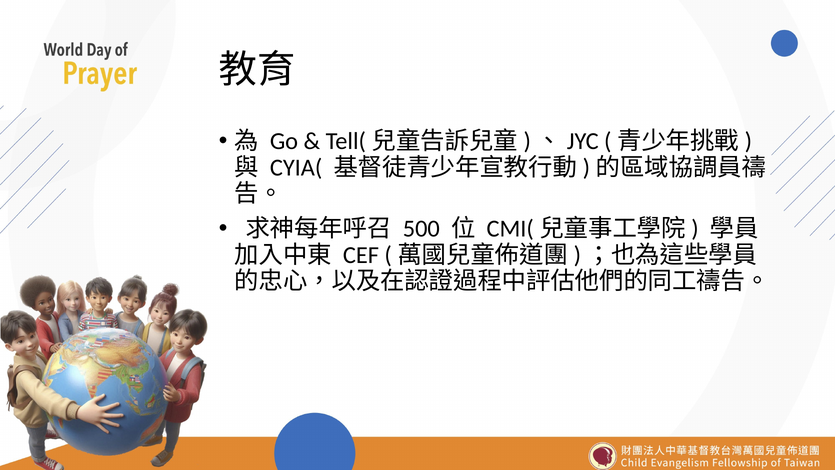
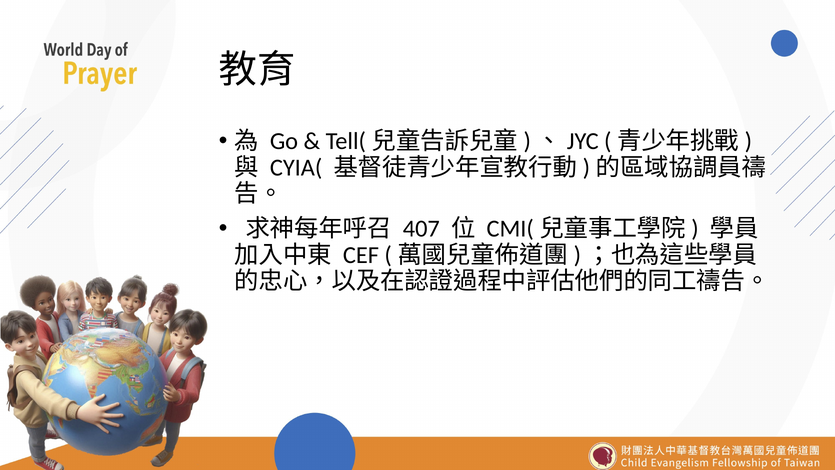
500: 500 -> 407 (421, 229)
